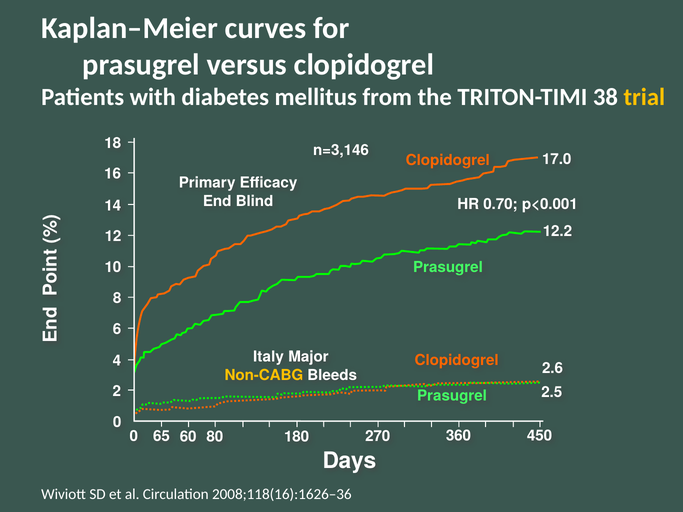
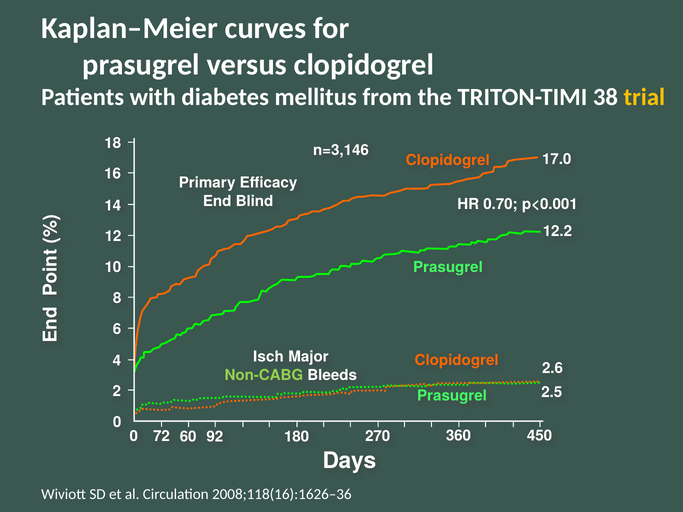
Italy: Italy -> Isch (268, 357)
Non-CABG colour: yellow -> light green (264, 375)
65: 65 -> 72 (161, 436)
80: 80 -> 92 (215, 437)
